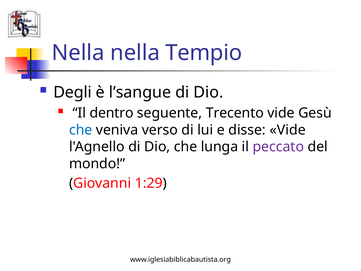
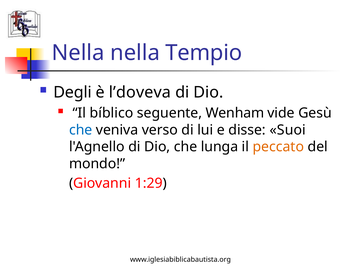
l’sangue: l’sangue -> l’doveva (140, 92)
dentro: dentro -> bíblico (111, 113)
Trecento: Trecento -> Wenham (235, 113)
disse Vide: Vide -> Suoi (288, 130)
peccato colour: purple -> orange (278, 147)
